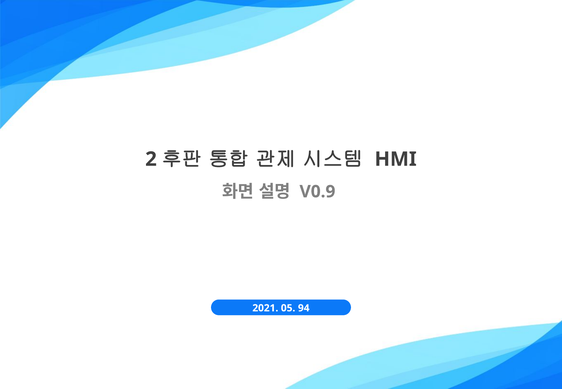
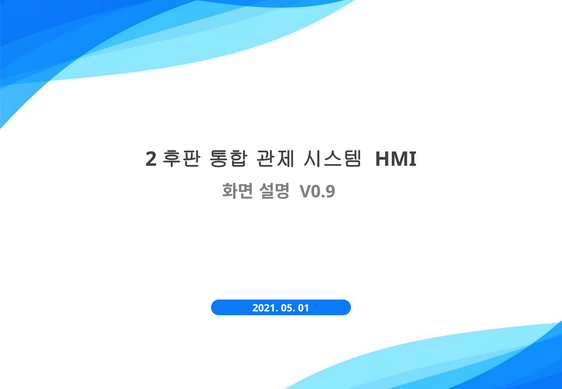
94: 94 -> 01 (304, 308)
